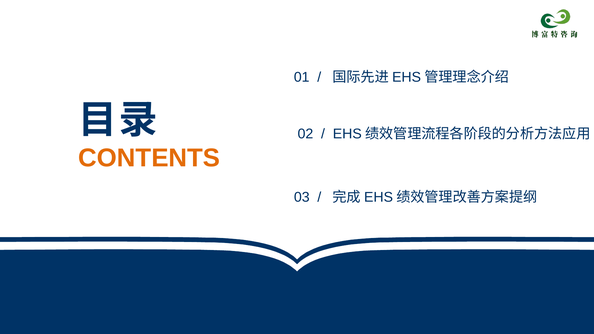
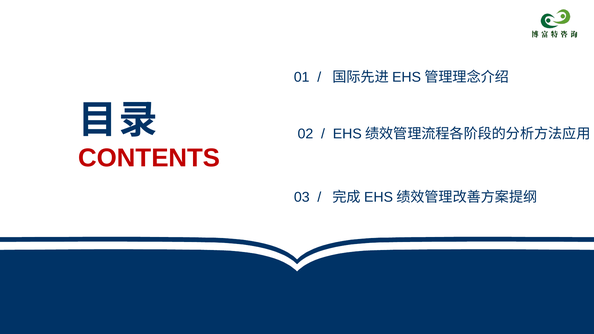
CONTENTS colour: orange -> red (149, 158)
